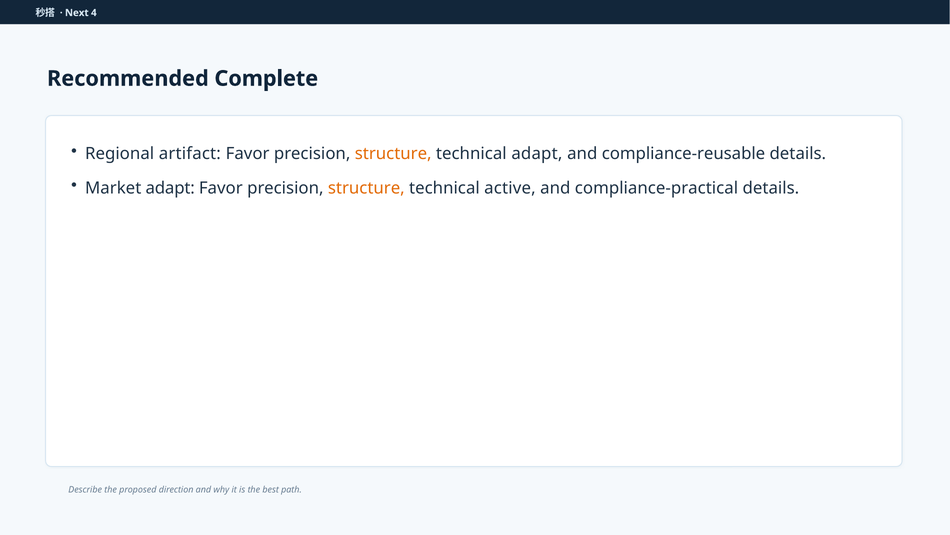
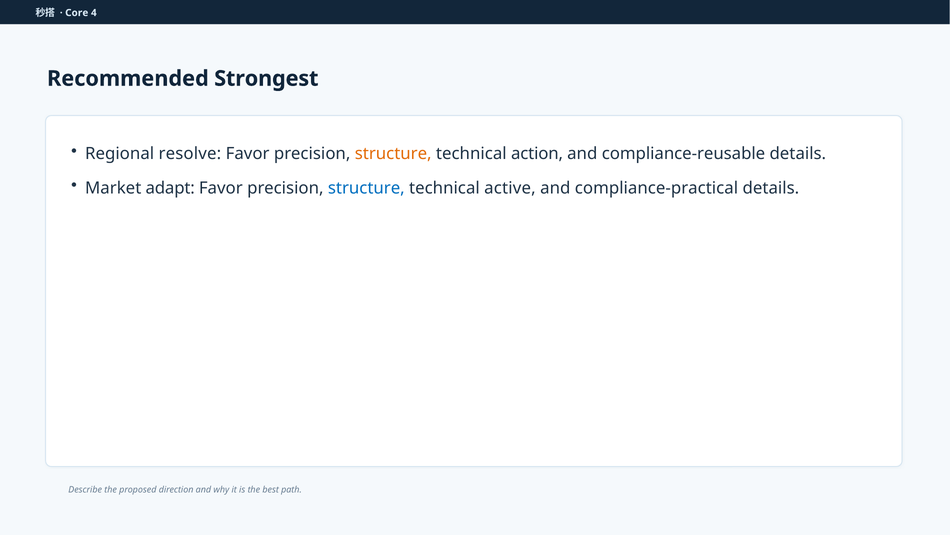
Next: Next -> Core (77, 13)
Complete: Complete -> Strongest (266, 78)
artifact: artifact -> resolve (190, 154)
technical adapt: adapt -> action (537, 154)
structure colour: orange -> blue (366, 188)
